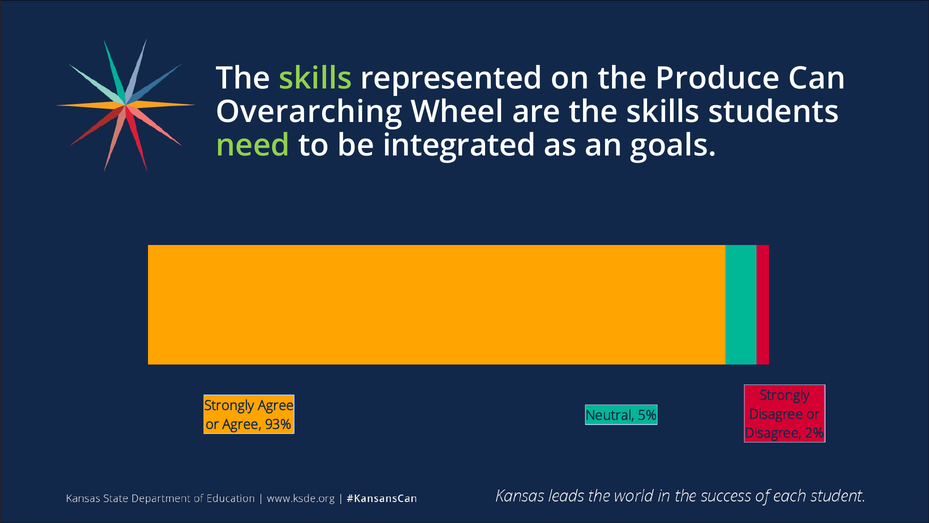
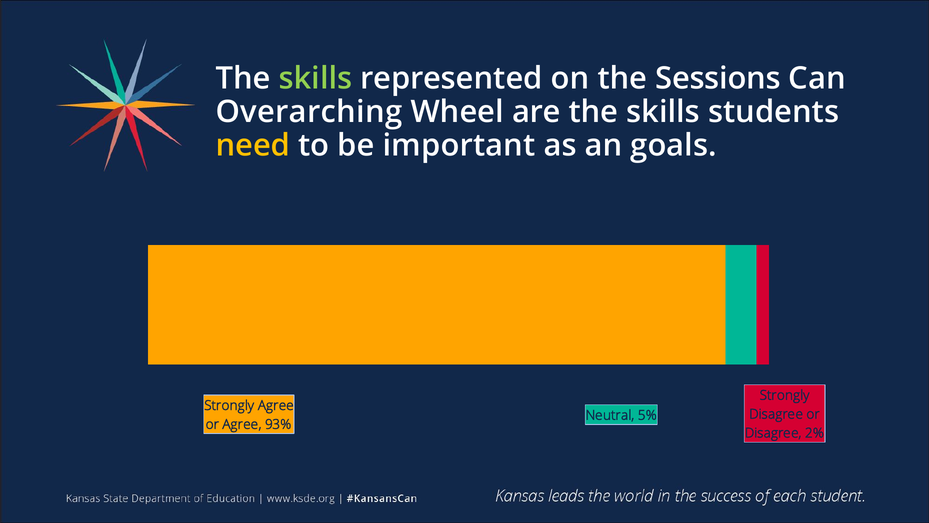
Produce: Produce -> Sessions (718, 78)
need colour: light green -> yellow (253, 145)
integrated: integrated -> important (459, 145)
